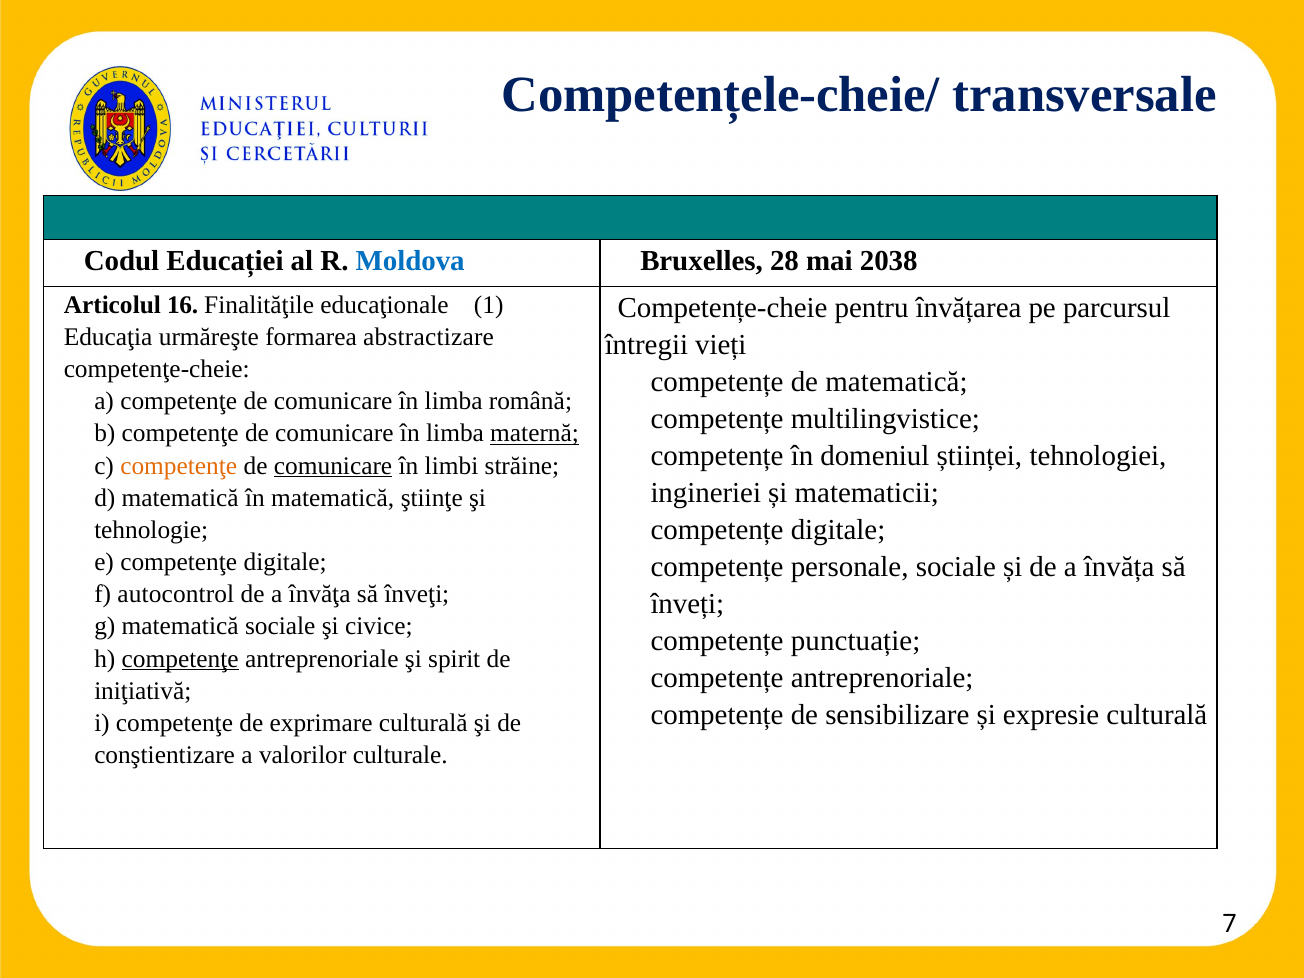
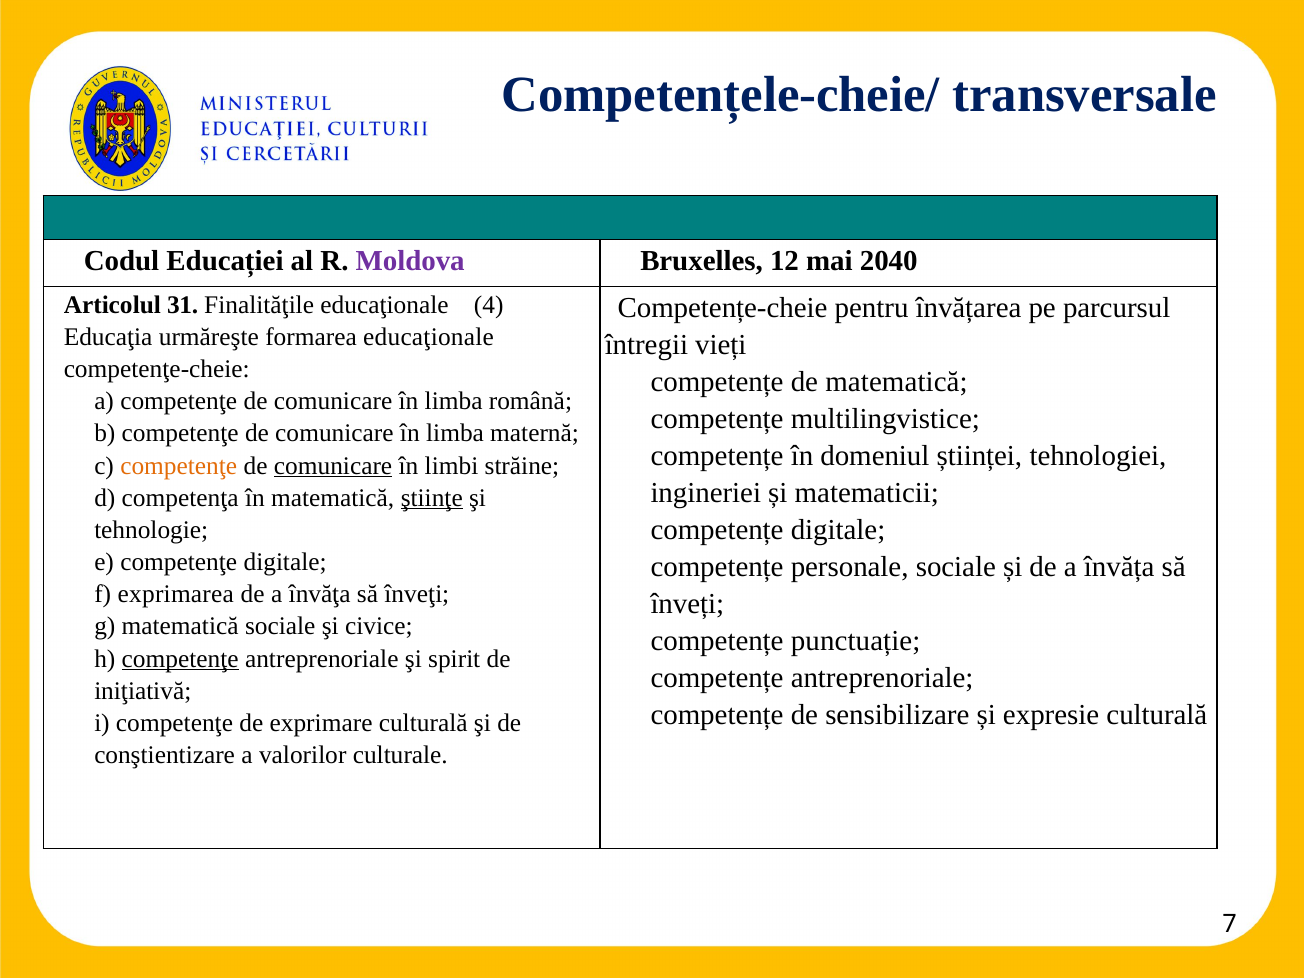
Moldova colour: blue -> purple (410, 261)
28: 28 -> 12 (785, 261)
2038: 2038 -> 2040 (889, 261)
16: 16 -> 31 (183, 305)
1: 1 -> 4 (489, 305)
formarea abstractizare: abstractizare -> educaţionale (429, 337)
maternă underline: present -> none (535, 433)
d matematică: matematică -> competenţa (180, 498)
ştiinţe underline: none -> present (432, 498)
autocontrol: autocontrol -> exprimarea (176, 594)
